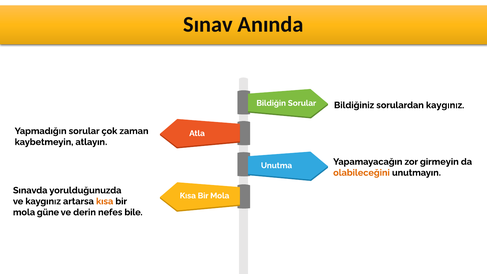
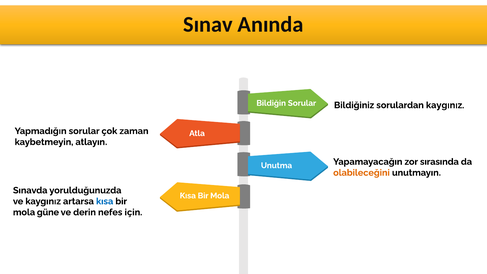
girmeyin: girmeyin -> sırasında (439, 162)
kısa colour: orange -> blue (105, 201)
bile: bile -> için (133, 212)
